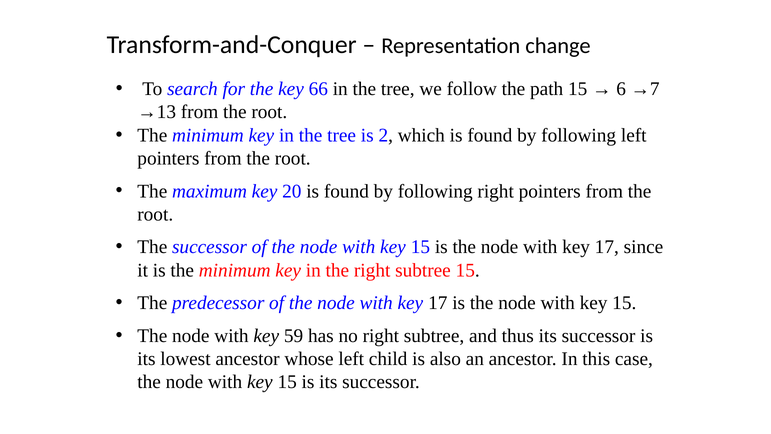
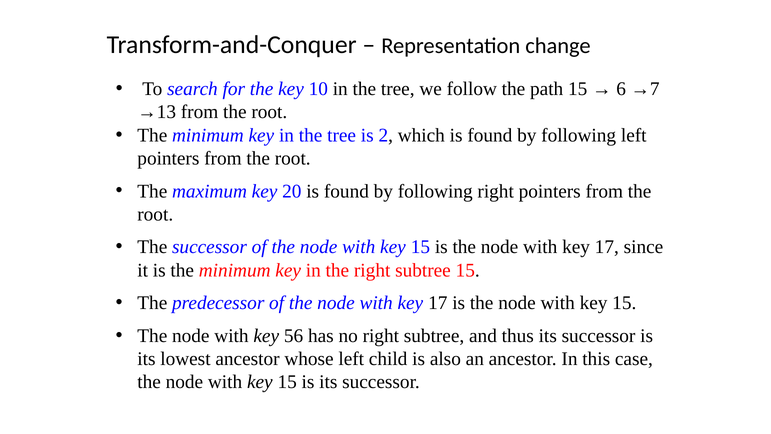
66: 66 -> 10 (318, 89)
59: 59 -> 56 (294, 336)
